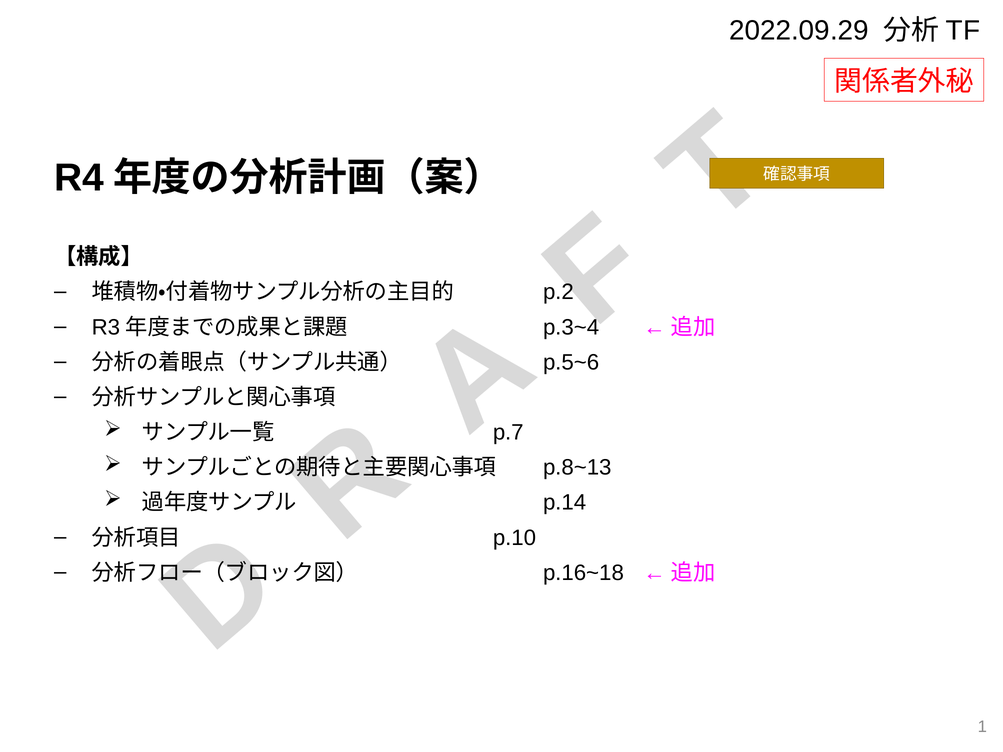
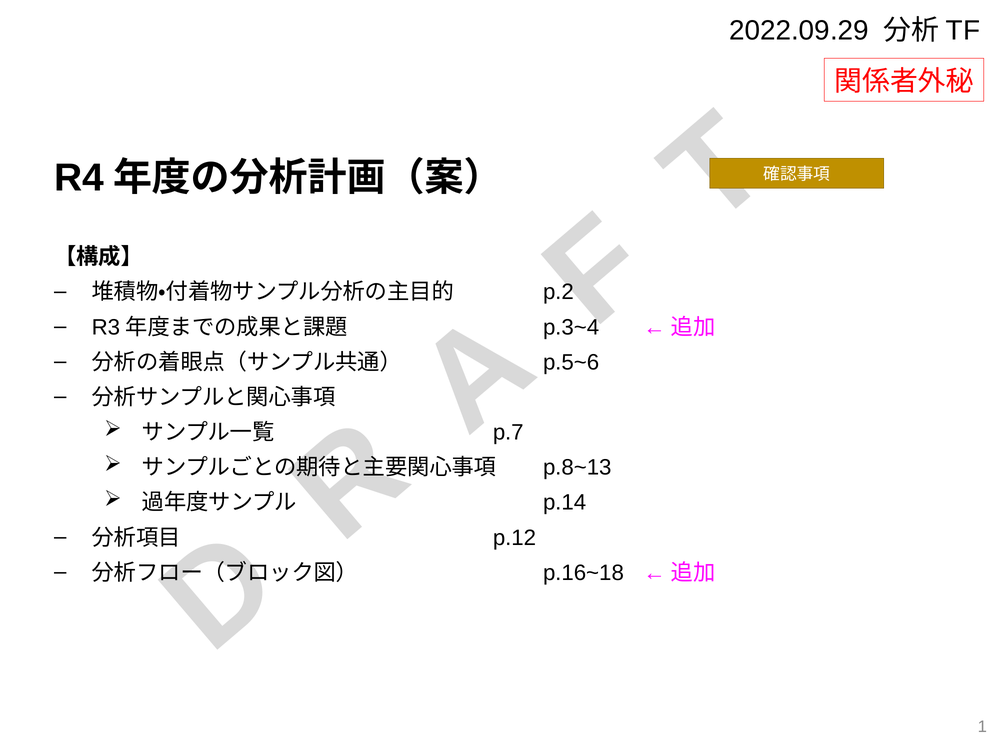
p.10: p.10 -> p.12 (514, 538)
